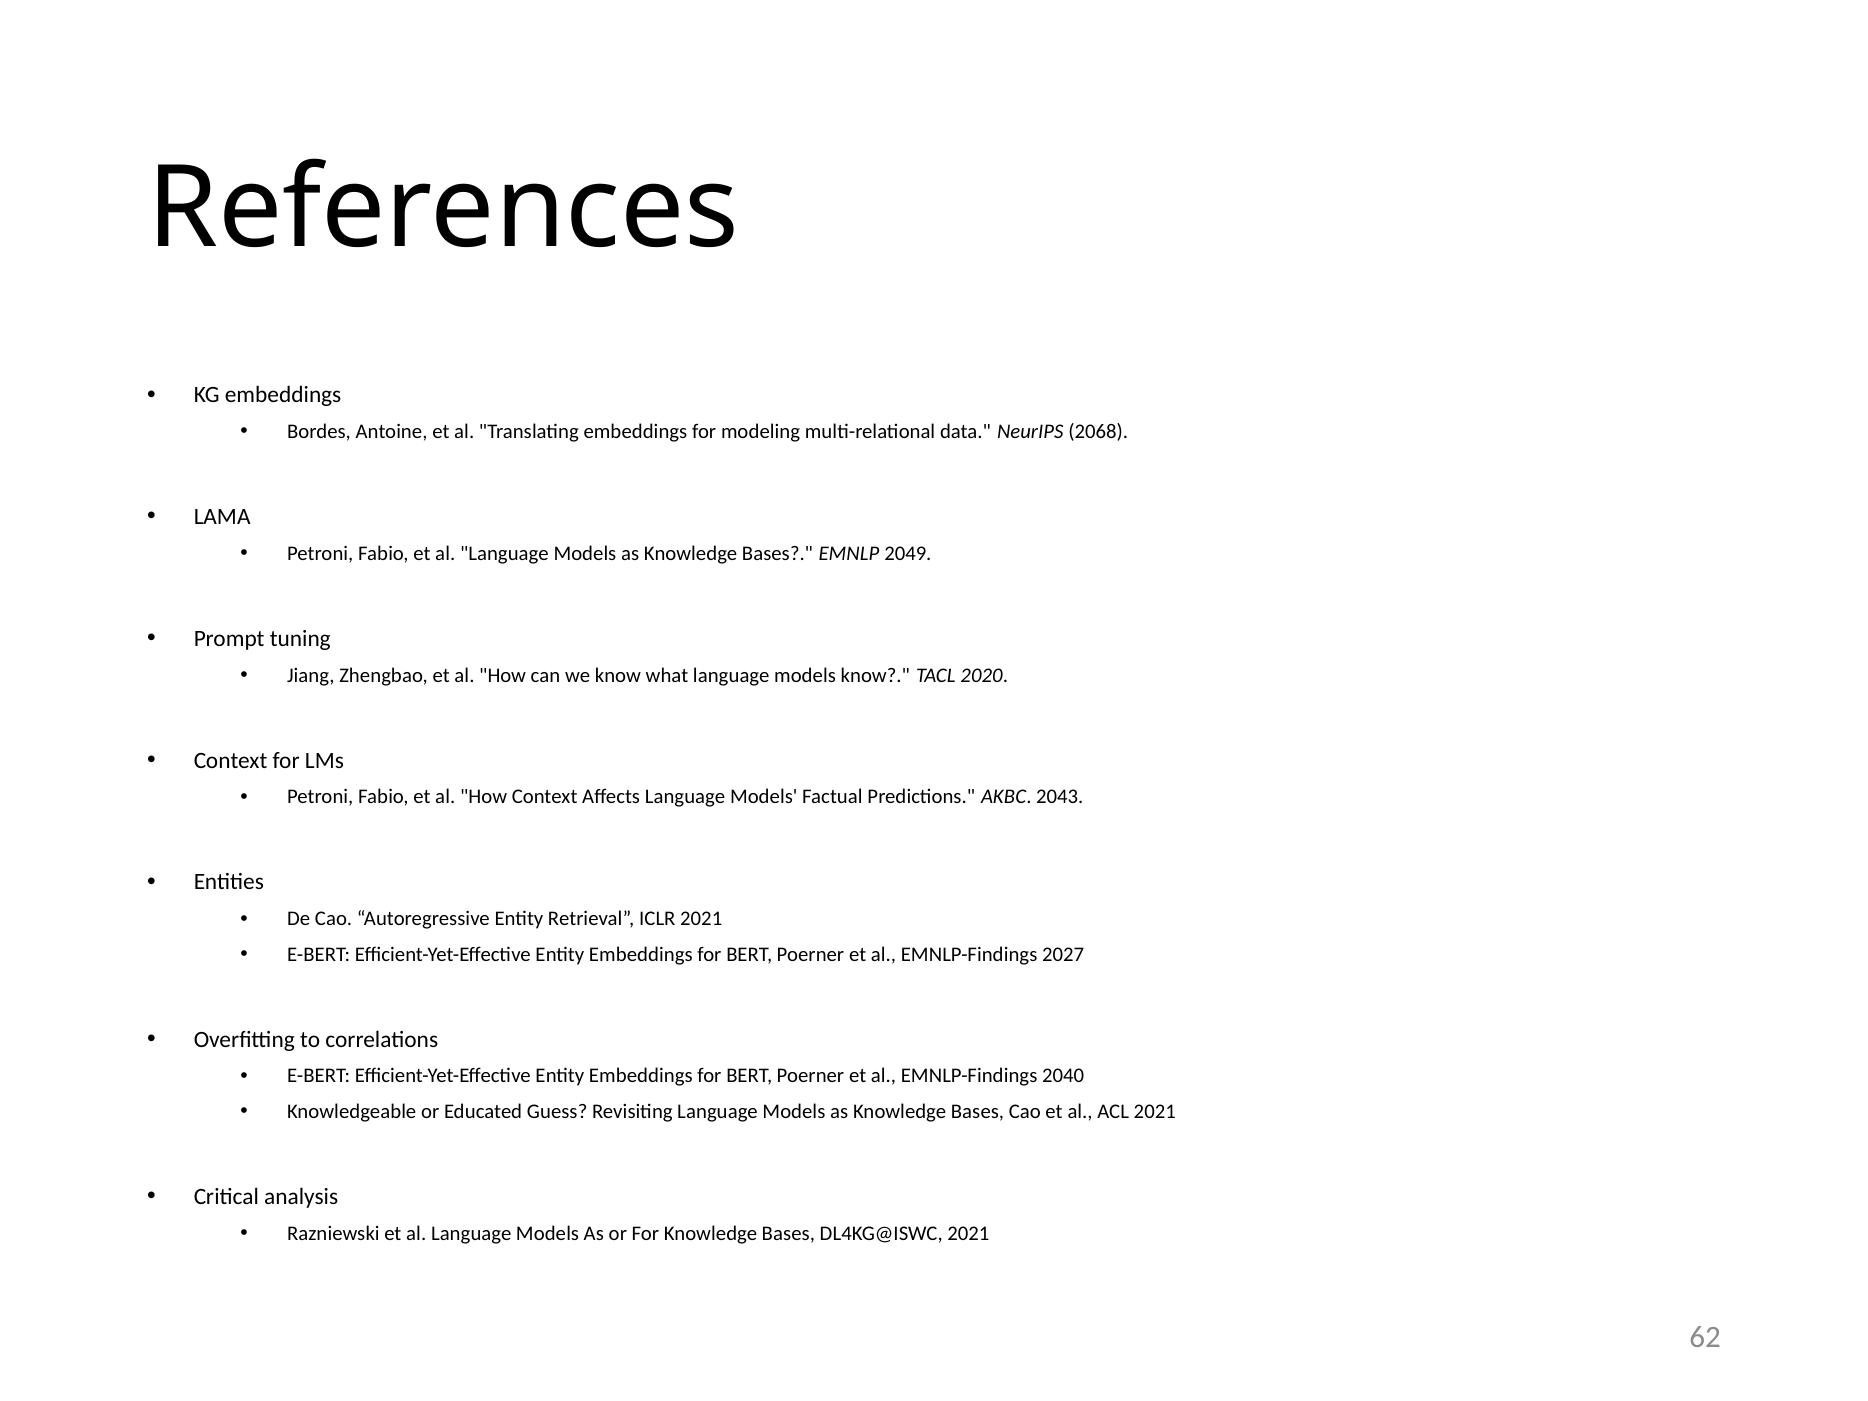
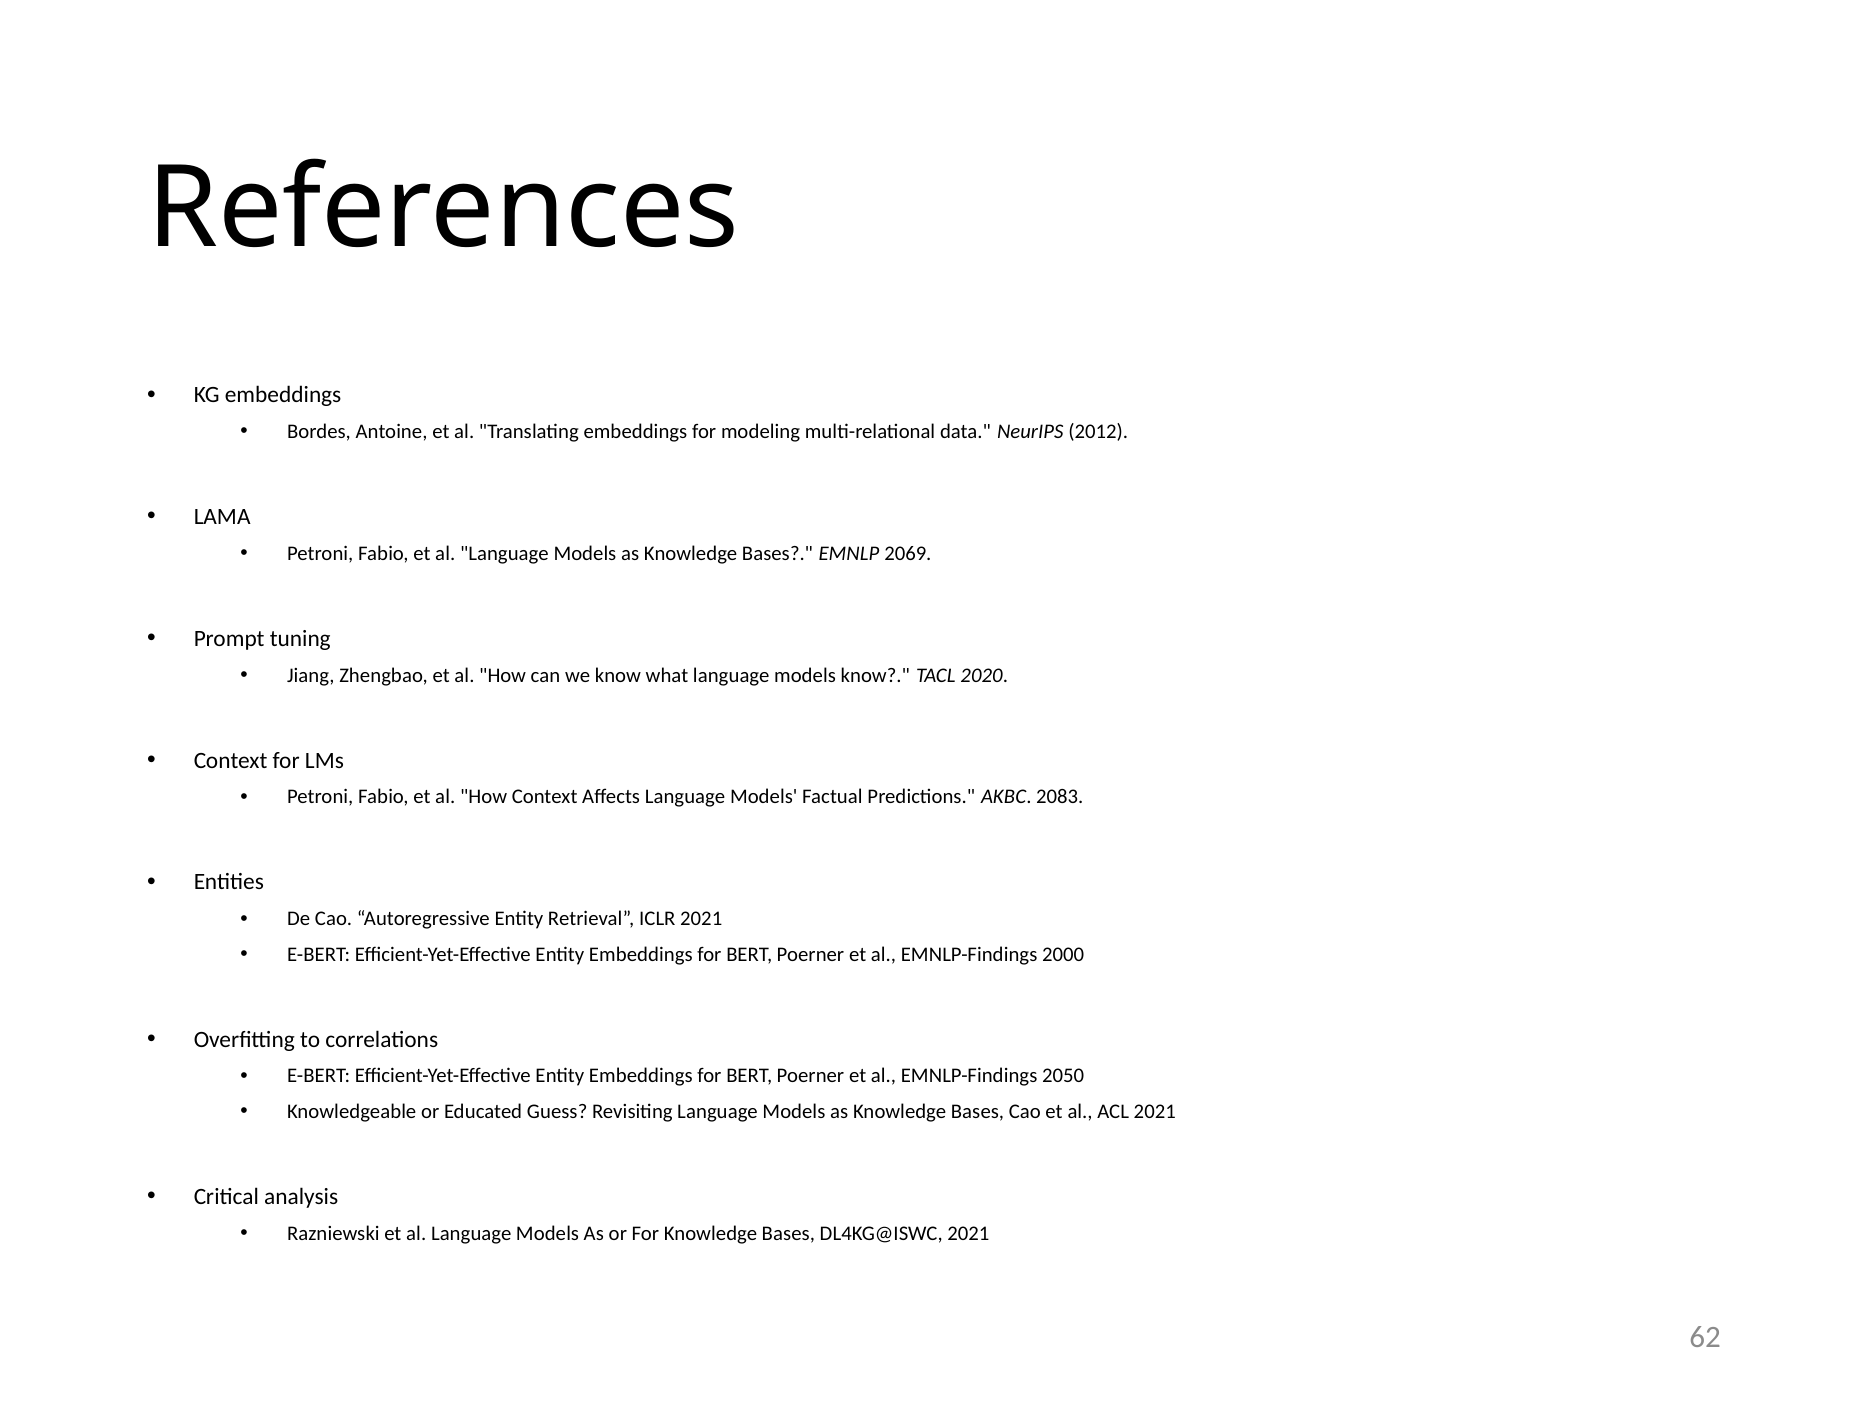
2068: 2068 -> 2012 (1098, 432)
2049: 2049 -> 2069 (908, 553)
2043: 2043 -> 2083 (1060, 797)
2027: 2027 -> 2000 (1063, 954)
2040: 2040 -> 2050 (1063, 1076)
